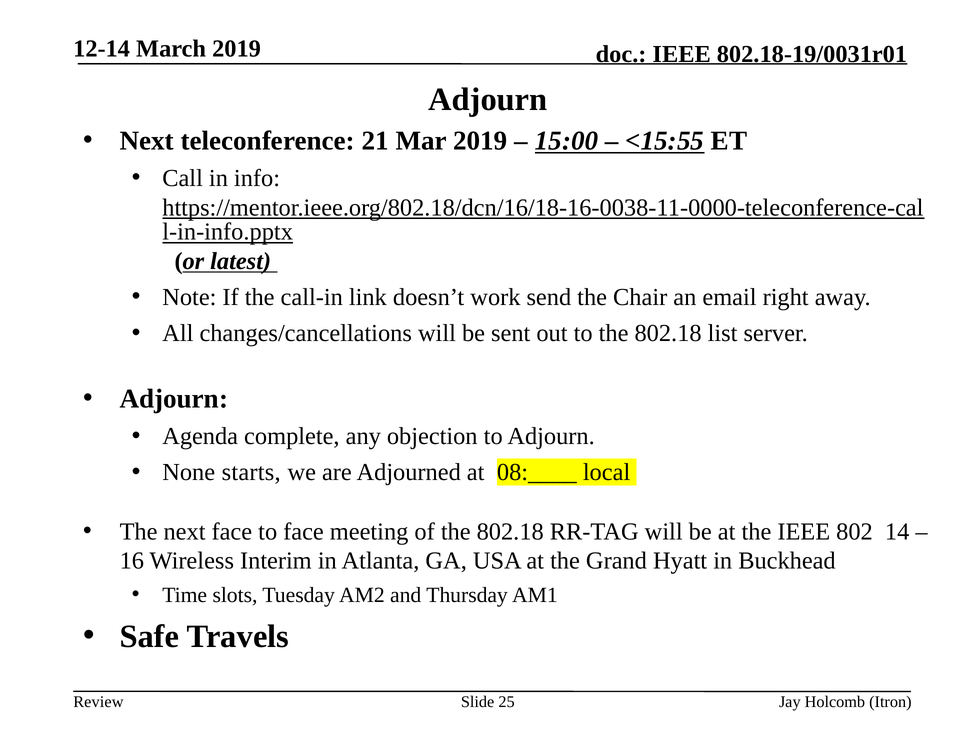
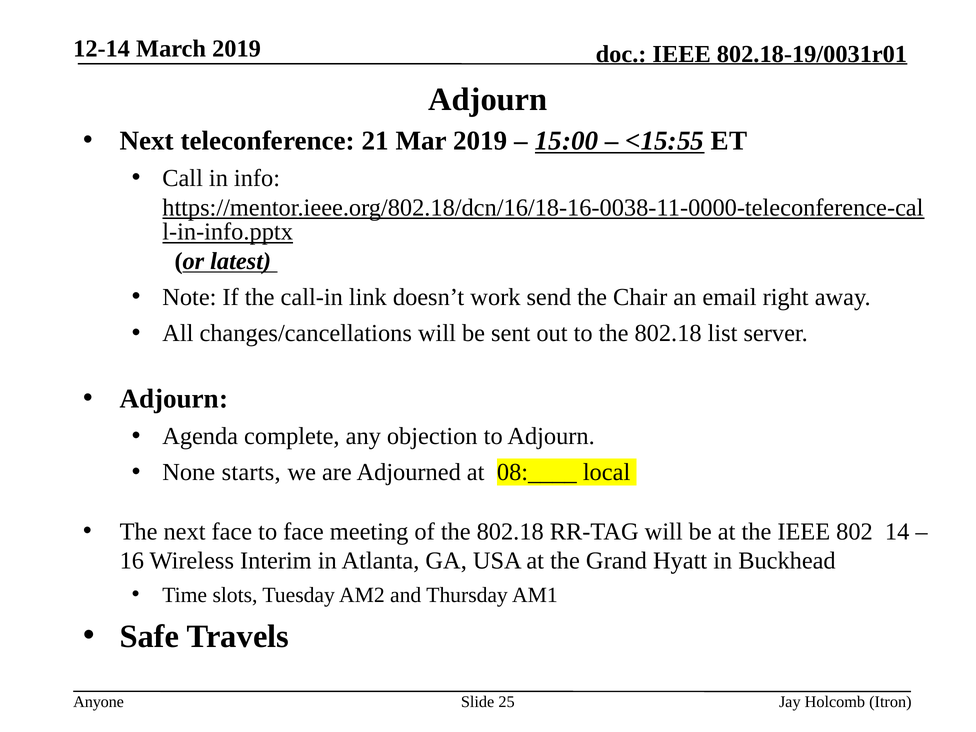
Review: Review -> Anyone (99, 702)
